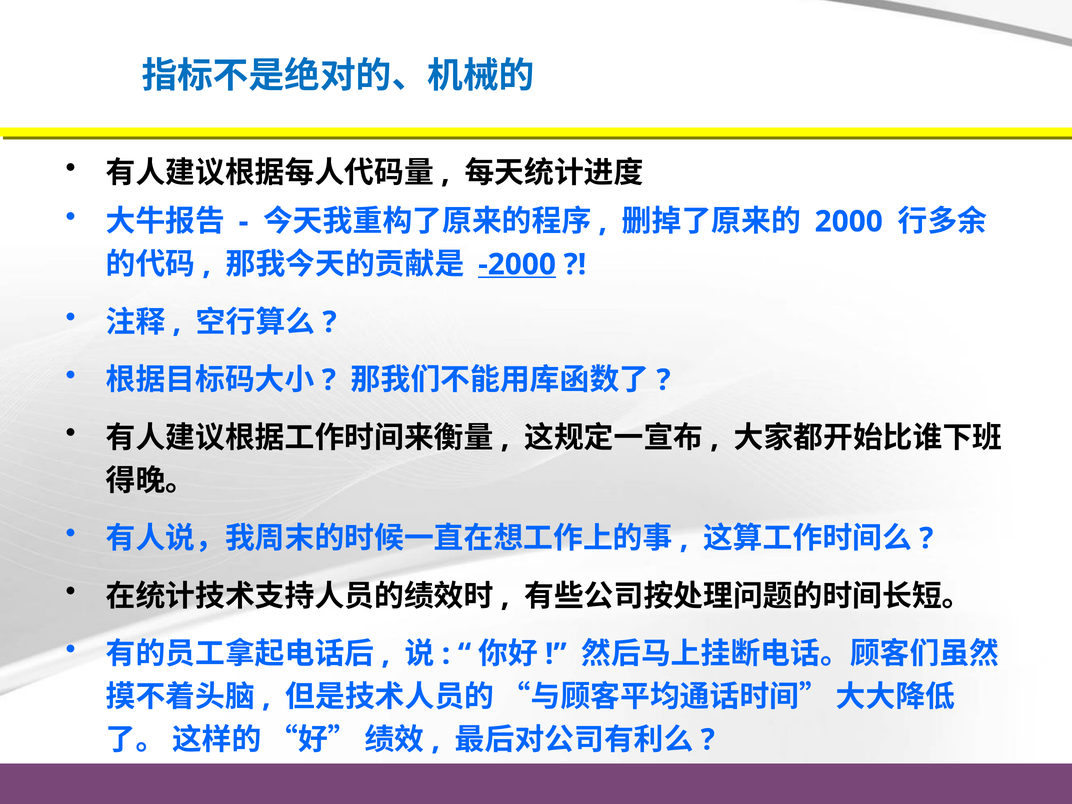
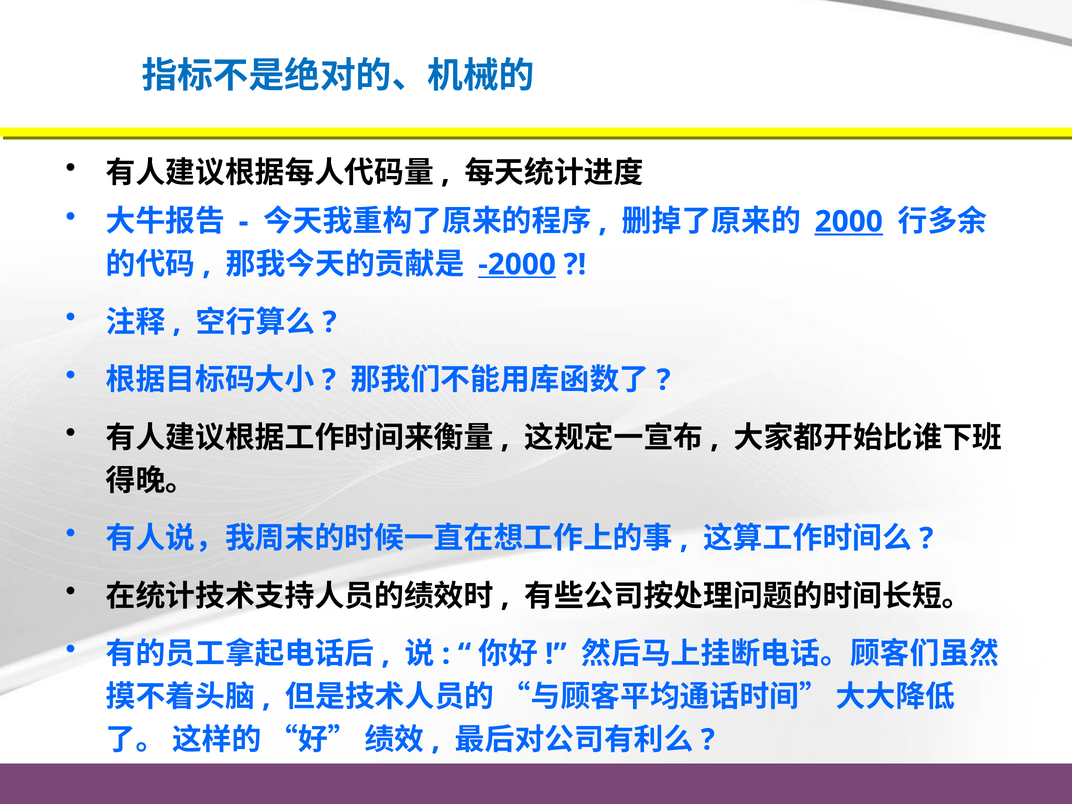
2000 underline: none -> present (849, 222)
